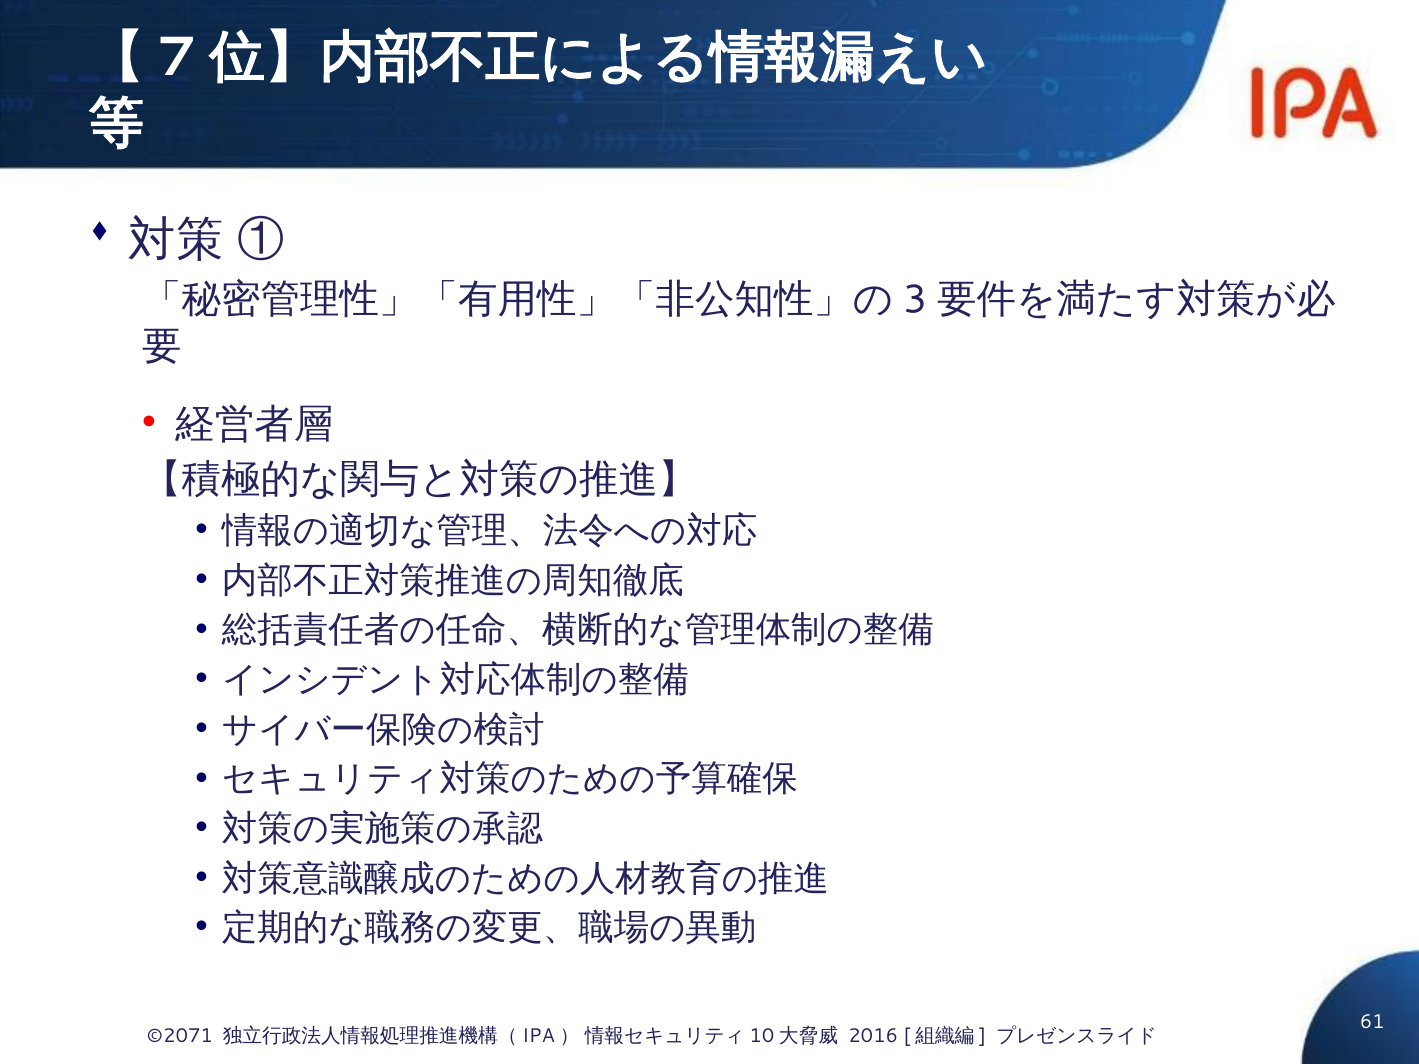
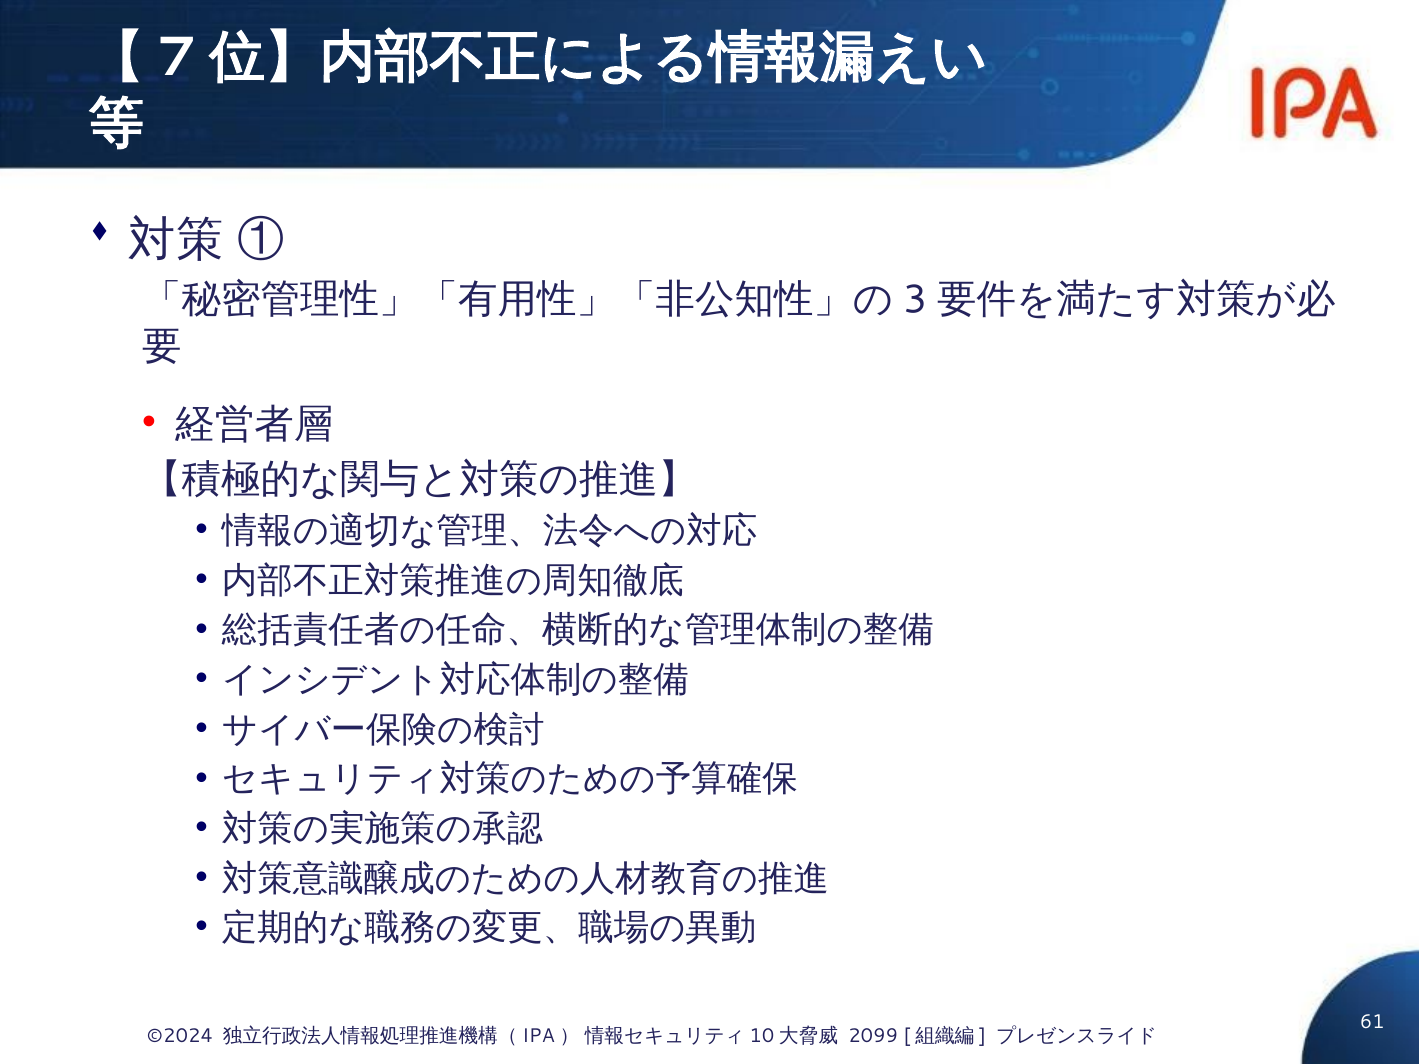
©2071: ©2071 -> ©2024 (180, 1037)
2016: 2016 -> 2099 (873, 1037)
